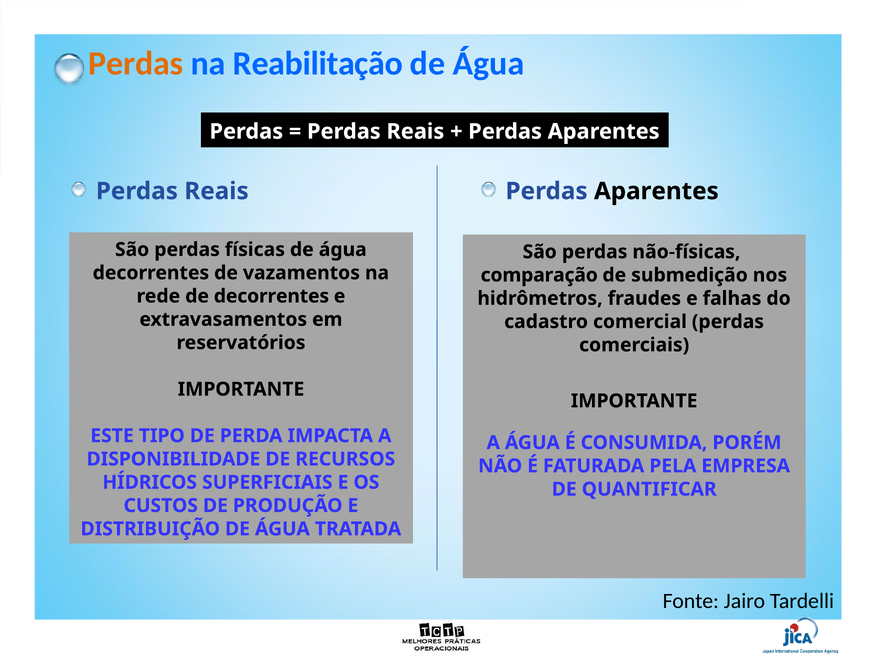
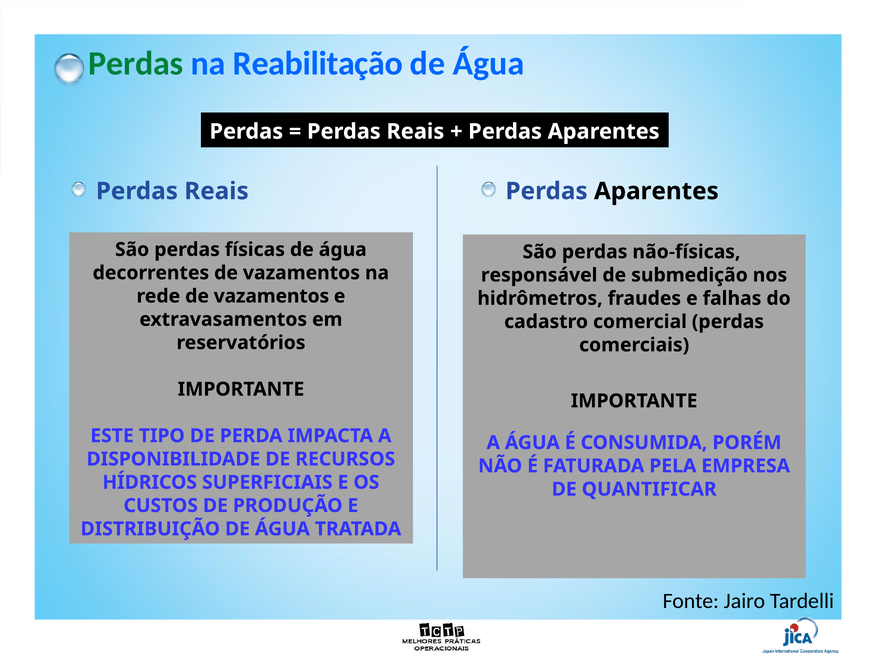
Perdas colour: orange -> green (136, 64)
comparação: comparação -> responsável (539, 275)
rede de decorrentes: decorrentes -> vazamentos (271, 296)
